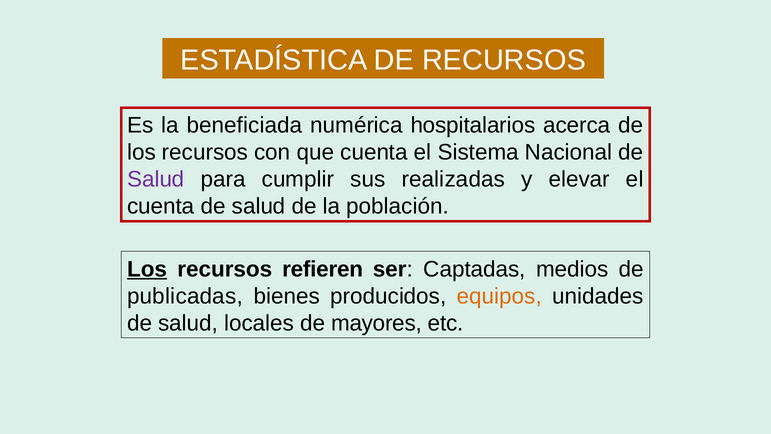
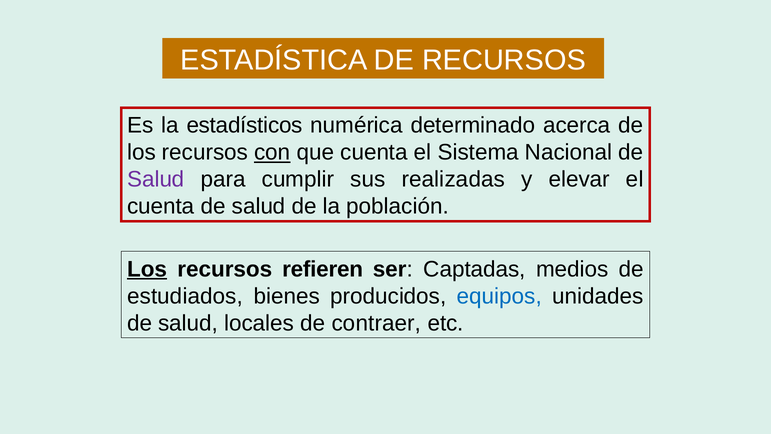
beneficiada: beneficiada -> estadísticos (245, 125)
hospitalarios: hospitalarios -> determinado (473, 125)
con underline: none -> present (272, 152)
publicadas: publicadas -> estudiados (185, 296)
equipos colour: orange -> blue (499, 296)
mayores: mayores -> contraer (376, 323)
